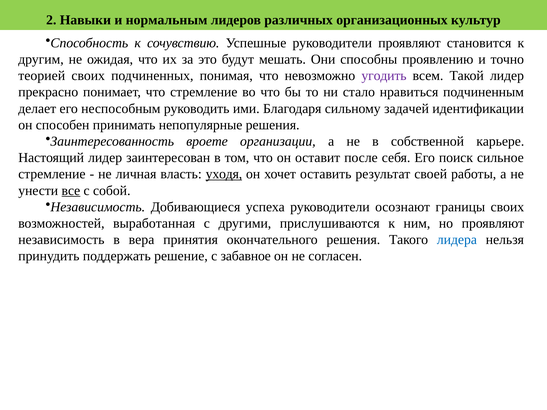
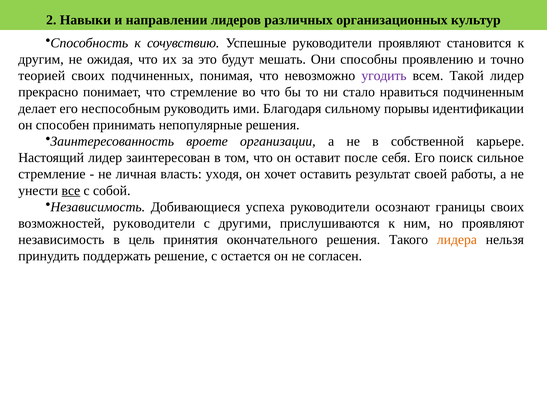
нормальным: нормальным -> направлении (167, 20)
задачей: задачей -> порывы (407, 109)
уходя underline: present -> none (224, 174)
возможностей выработанная: выработанная -> руководители (154, 223)
вера: вера -> цель (142, 240)
лидера colour: blue -> orange (457, 240)
забавное: забавное -> остается (246, 256)
